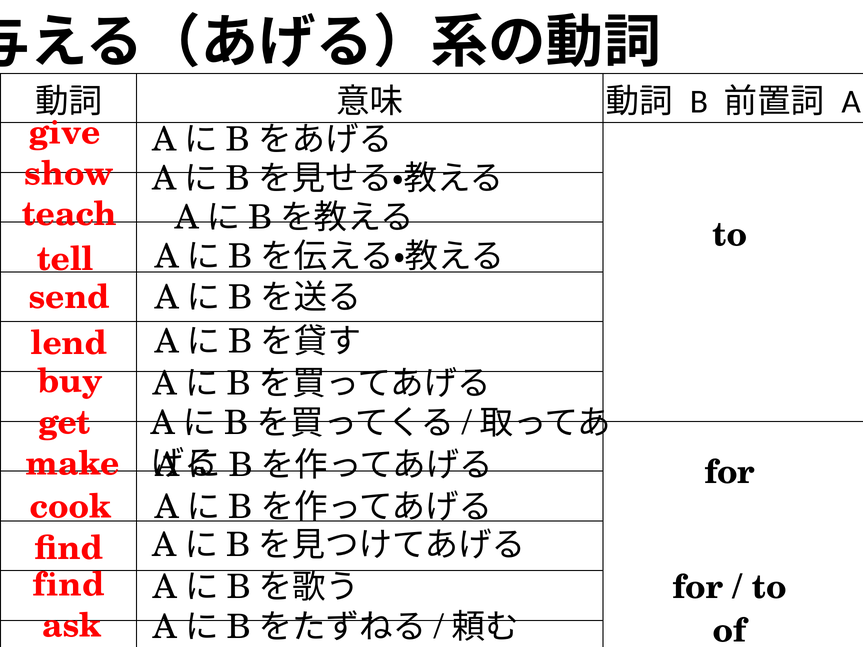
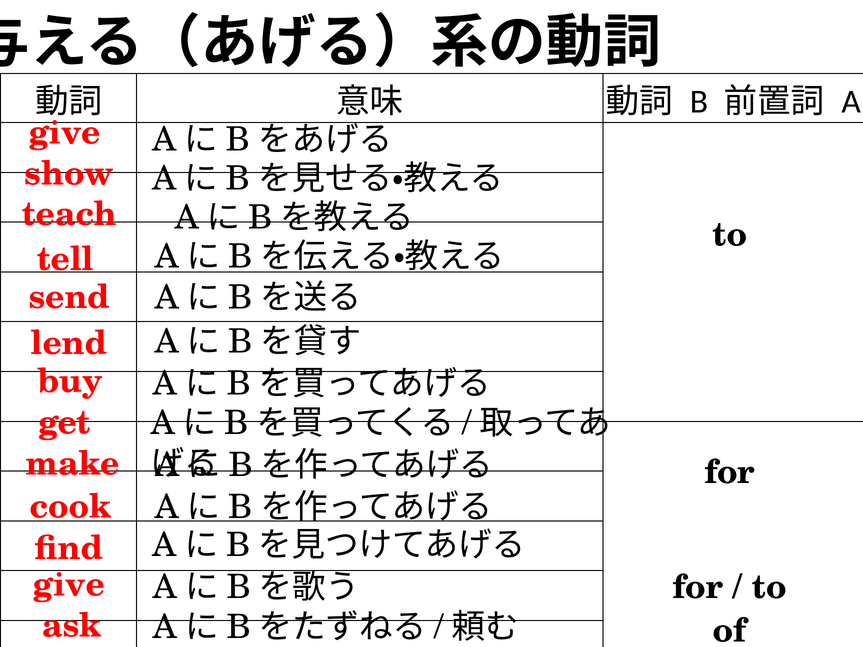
find: find -> give (69, 585)
